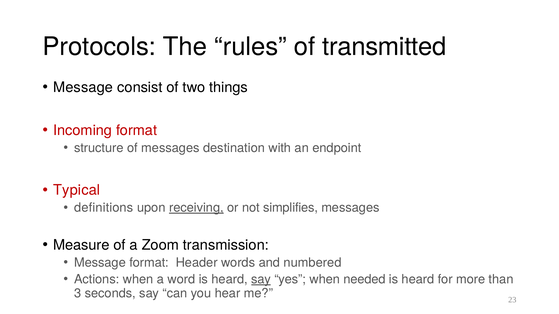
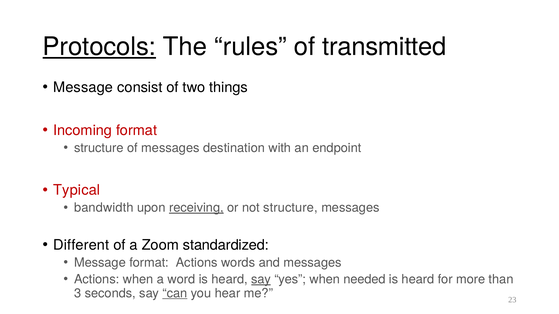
Protocols underline: none -> present (99, 47)
definitions: definitions -> bandwidth (104, 208)
not simplifies: simplifies -> structure (290, 208)
Measure: Measure -> Different (81, 245)
transmission: transmission -> standardized (226, 245)
format Header: Header -> Actions (197, 263)
and numbered: numbered -> messages (313, 263)
can underline: none -> present (175, 294)
